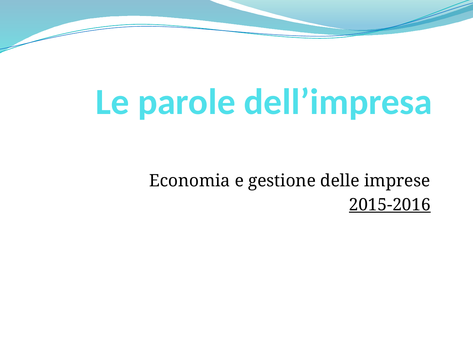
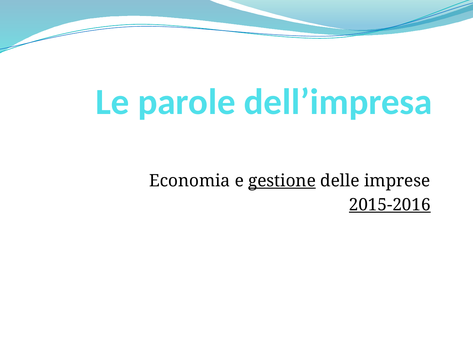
gestione underline: none -> present (282, 181)
